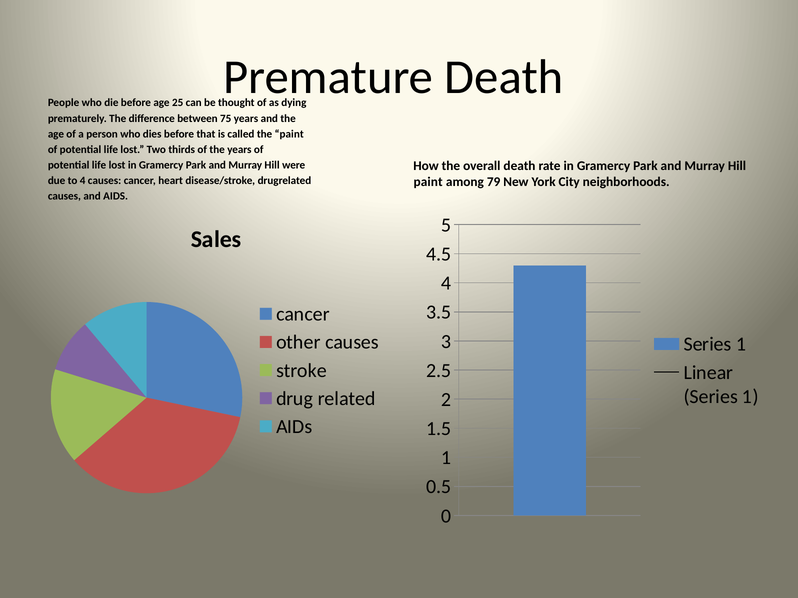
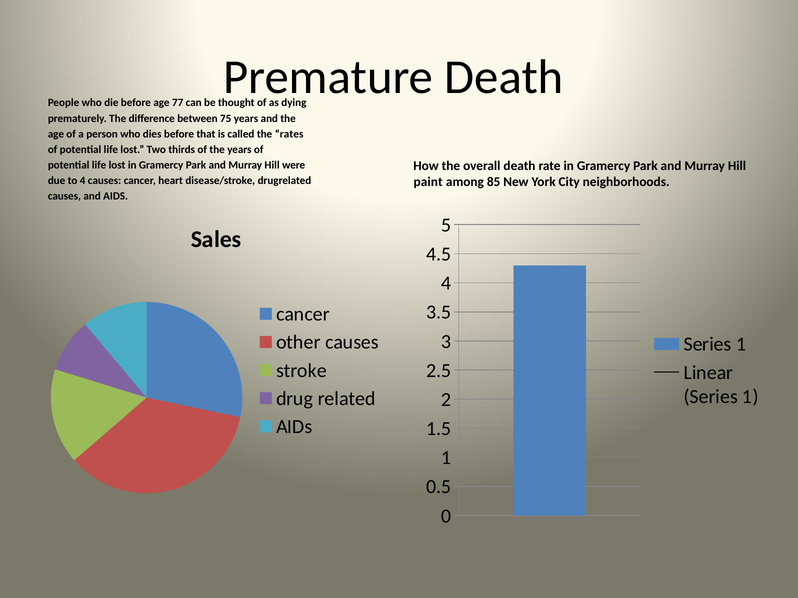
25: 25 -> 77 (178, 103)
the paint: paint -> rates (289, 134)
79: 79 -> 85 (494, 182)
